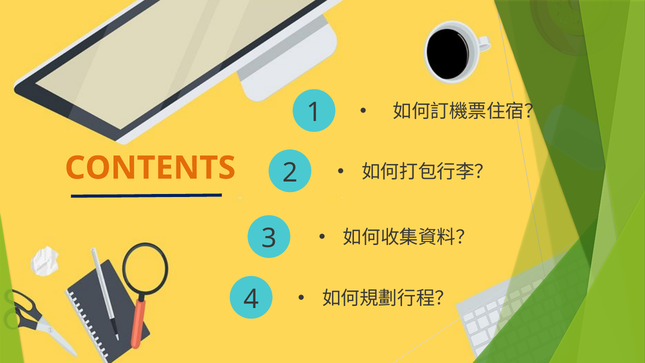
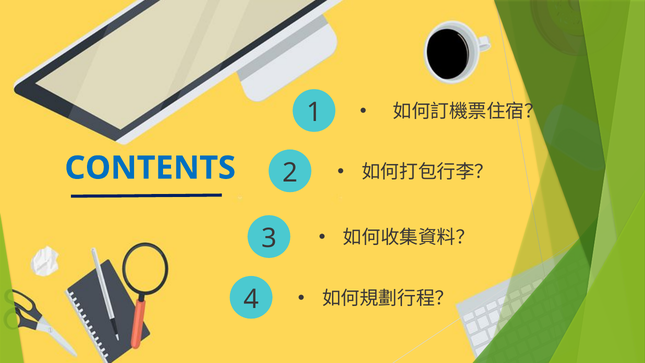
CONTENTS colour: orange -> blue (150, 168)
